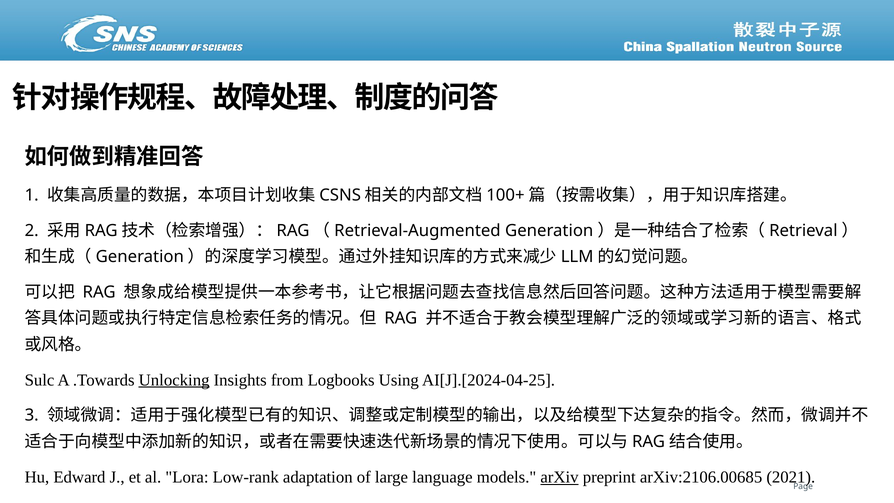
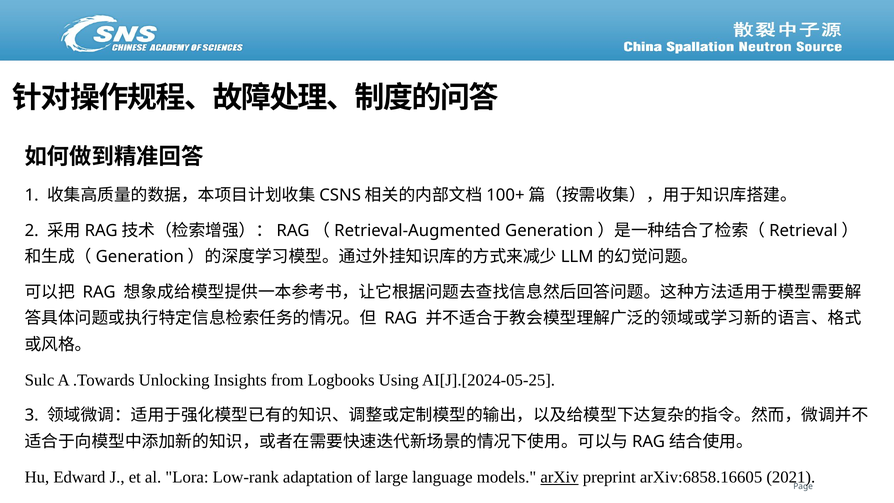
Unlocking underline: present -> none (174, 380)
AI[J].[2024-04-25: AI[J].[2024-04-25 -> AI[J].[2024-05-25 (489, 380)
arXiv:2106.00685: arXiv:2106.00685 -> arXiv:6858.16605 (701, 477)
